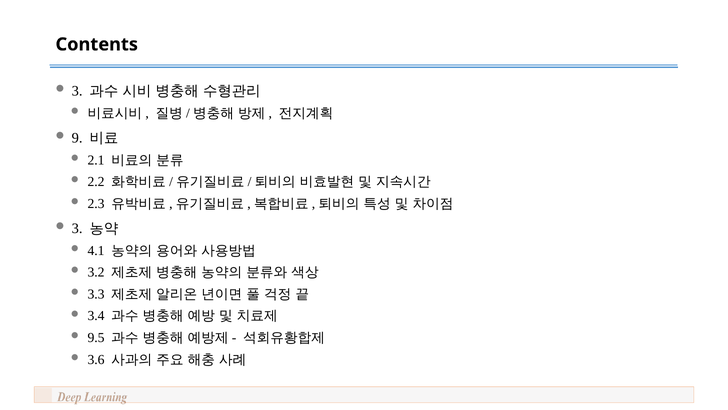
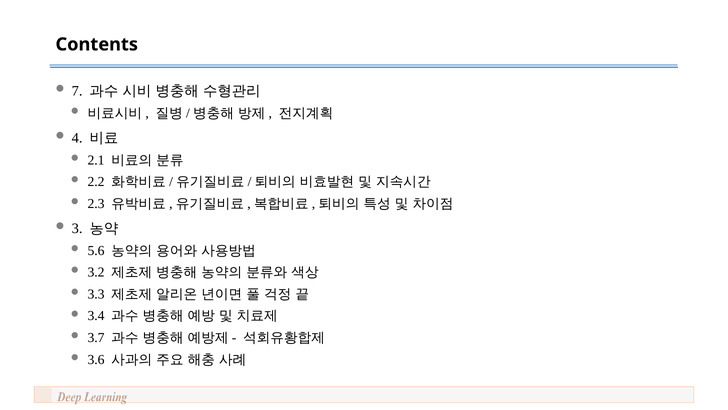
3: 3 -> 7 (77, 91)
9: 9 -> 4 (77, 138)
4.1: 4.1 -> 5.6 (96, 250)
9.5: 9.5 -> 3.7 (96, 337)
